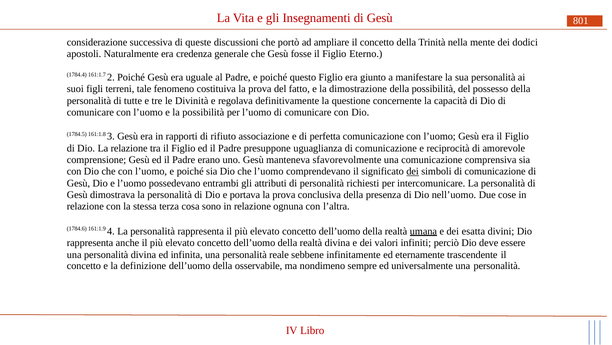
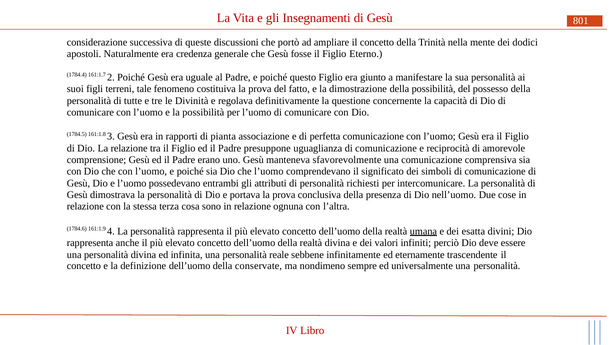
rifiuto: rifiuto -> pianta (223, 136)
dei underline: present -> none (413, 171)
osservabile: osservabile -> conservate (258, 266)
